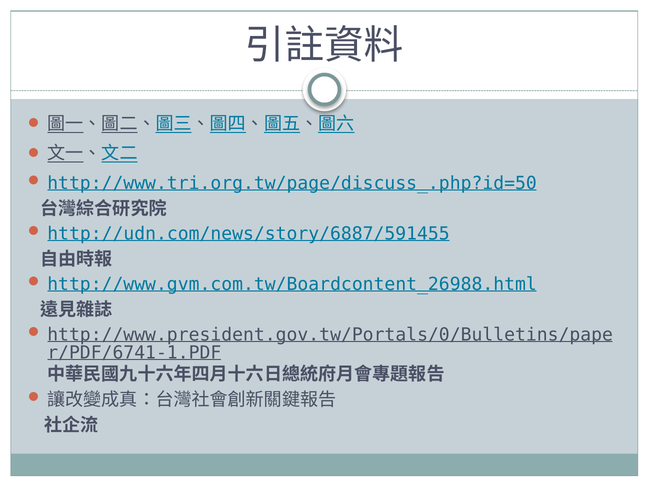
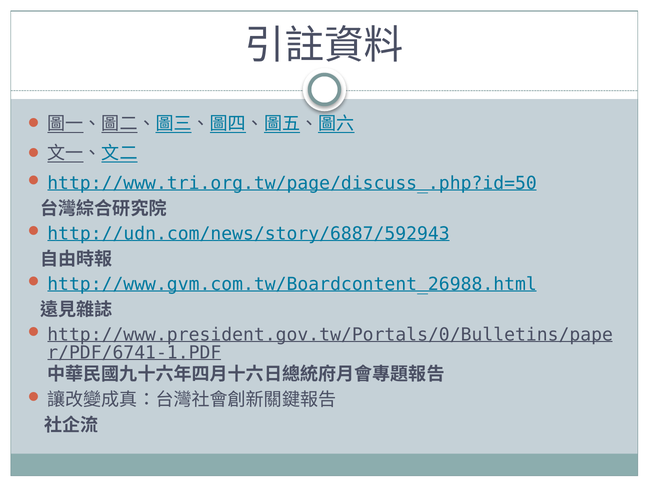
http://udn.com/news/story/6887/591455: http://udn.com/news/story/6887/591455 -> http://udn.com/news/story/6887/592943 (248, 234)
